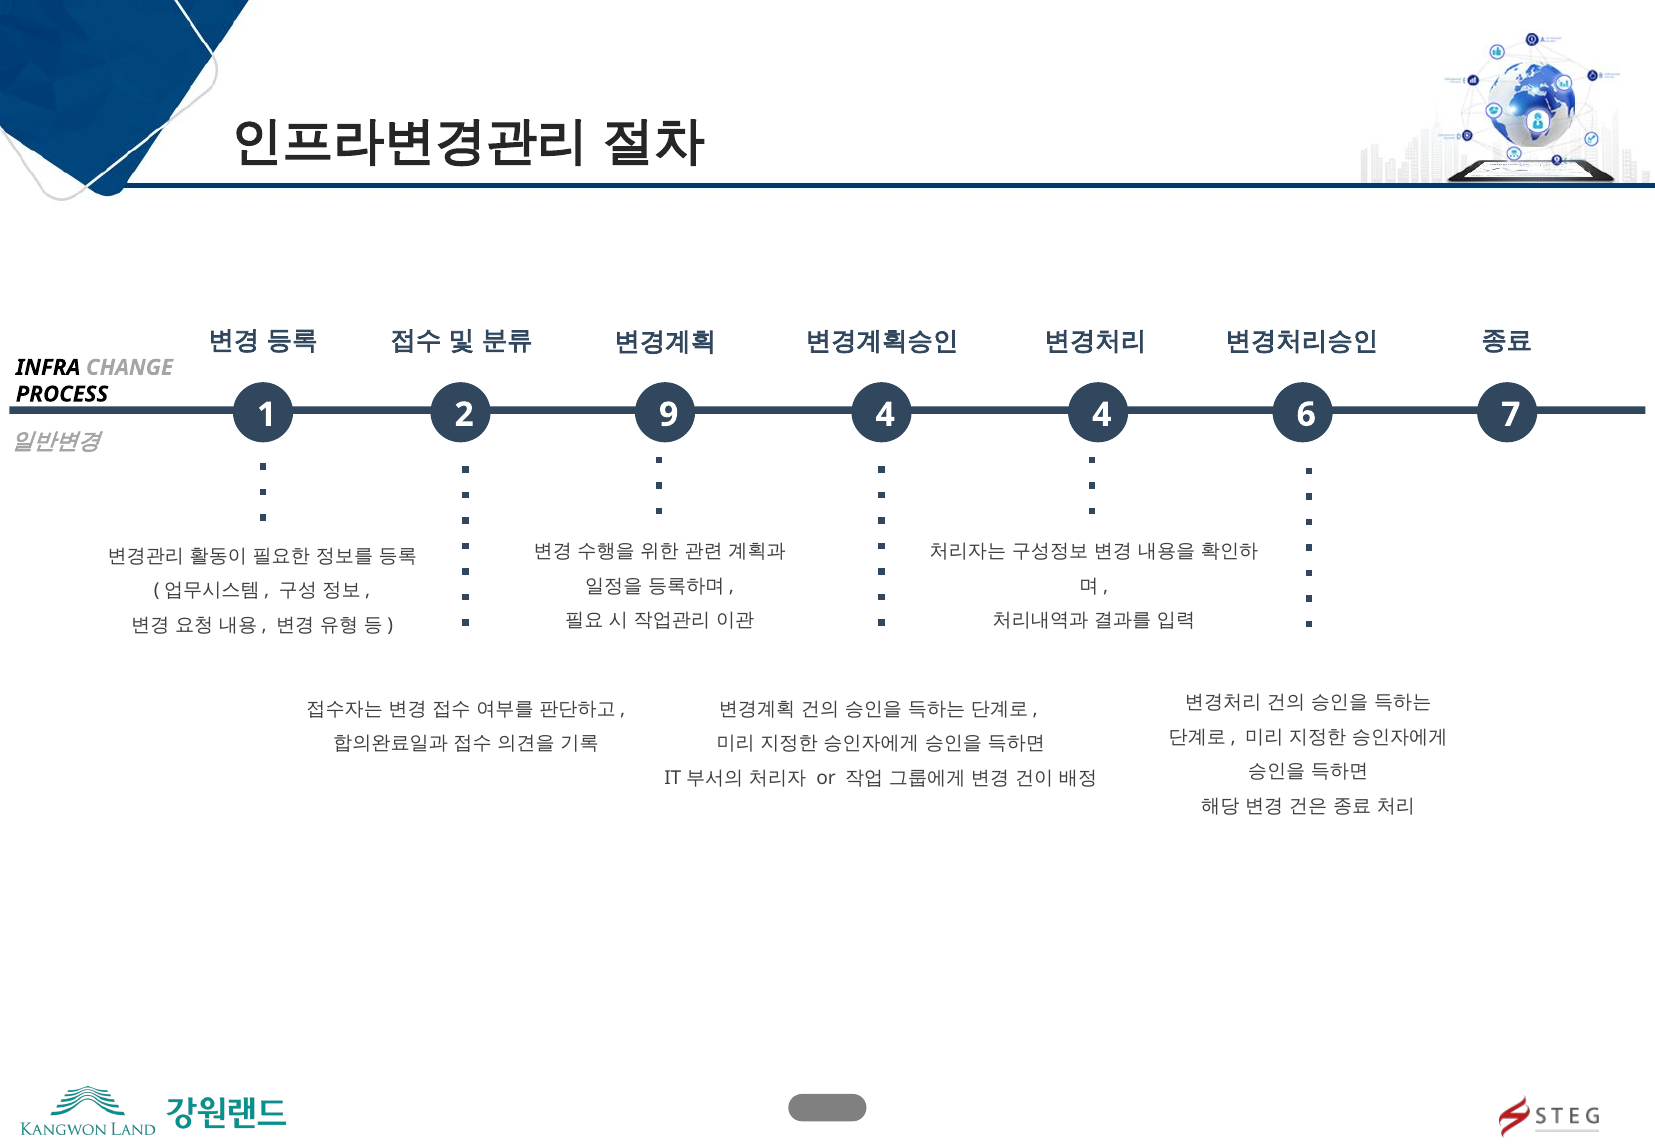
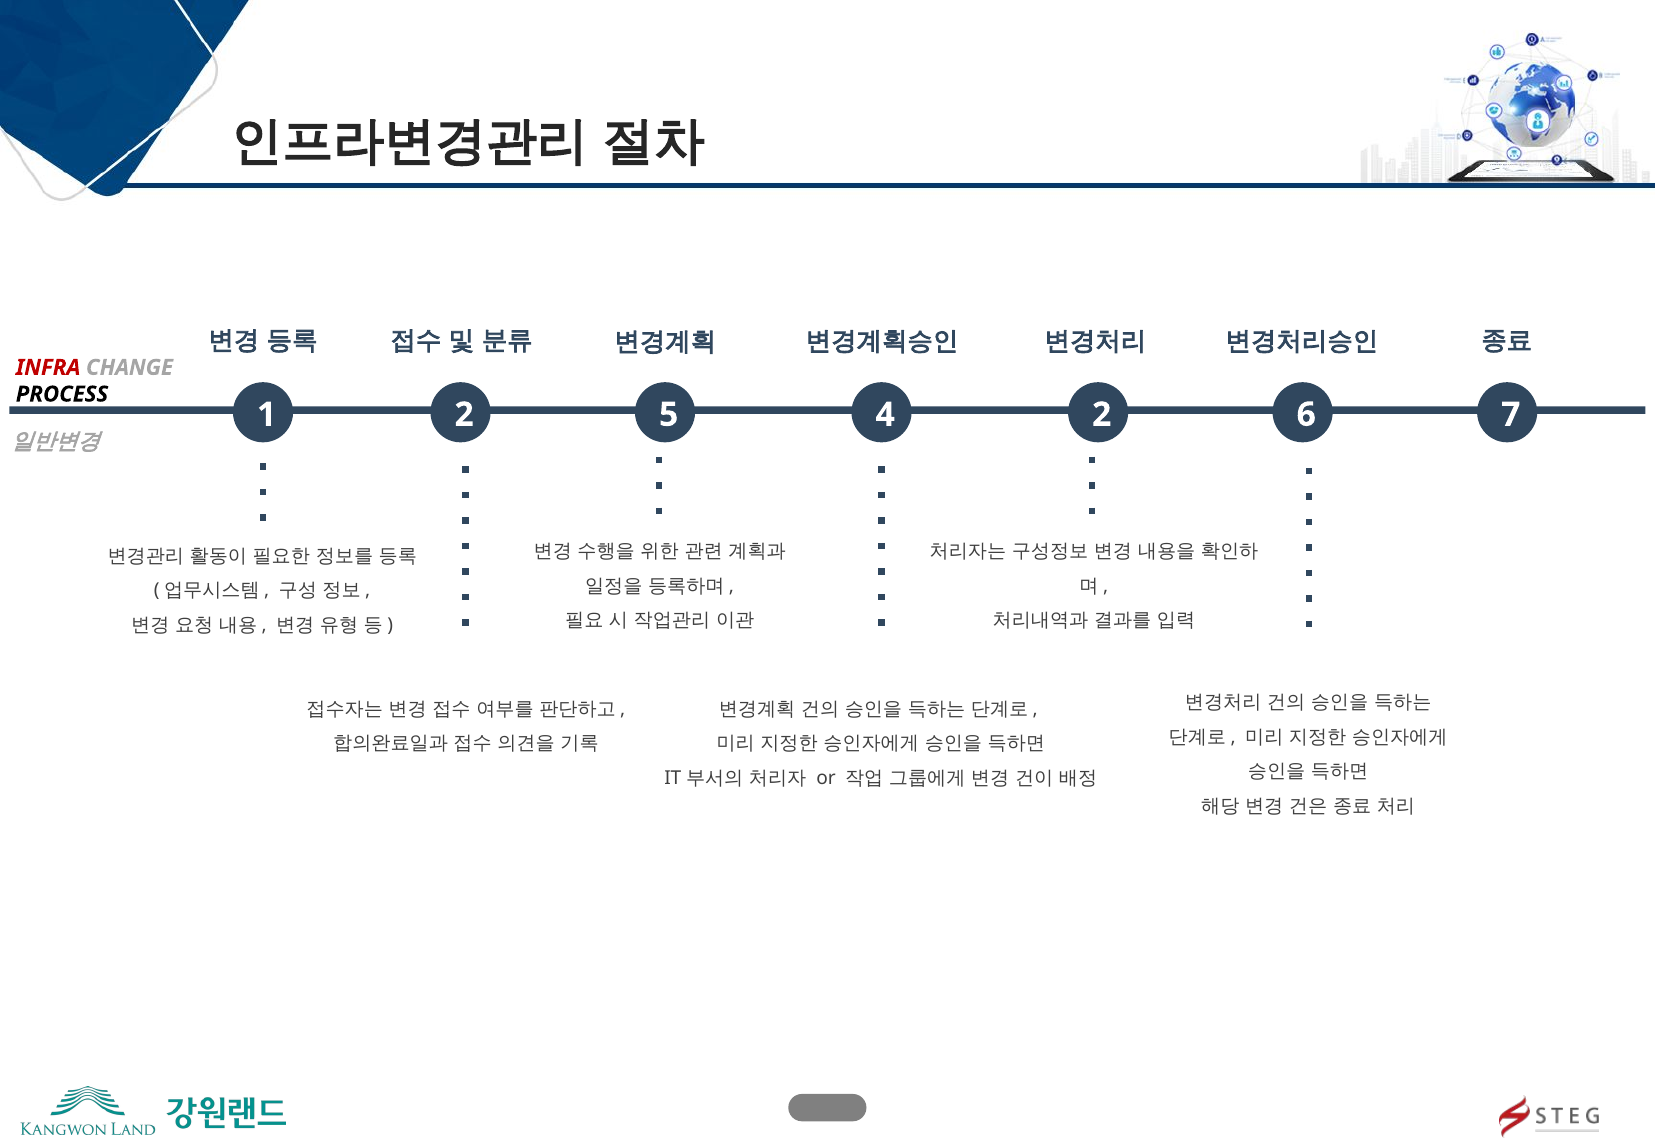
INFRA colour: black -> red (48, 367)
9: 9 -> 5 (669, 415)
4 4: 4 -> 2 (1102, 415)
